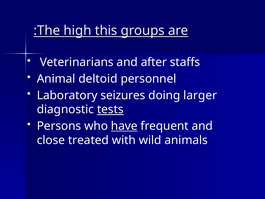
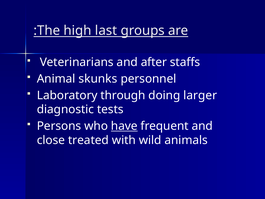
this: this -> last (106, 31)
deltoid: deltoid -> skunks (98, 79)
seizures: seizures -> through (123, 95)
tests underline: present -> none (110, 109)
